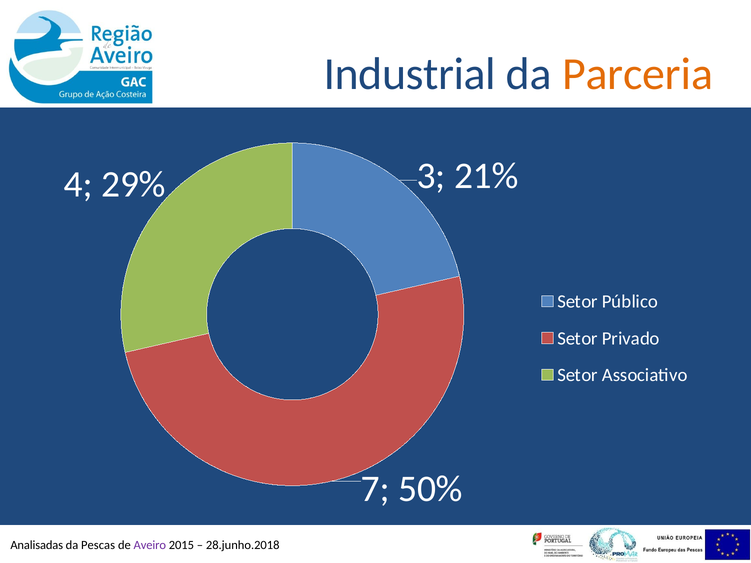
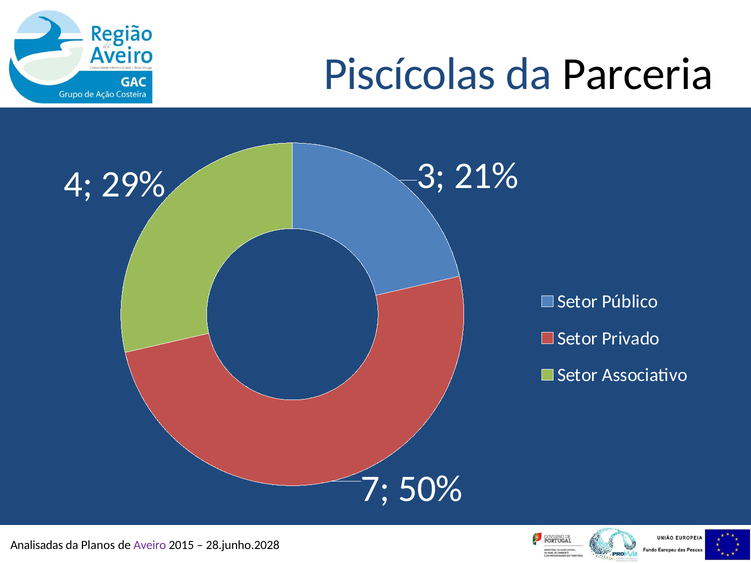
Industrial: Industrial -> Piscícolas (410, 74)
Parceria colour: orange -> black (638, 74)
Pescas: Pescas -> Planos (98, 545)
28.junho.2018: 28.junho.2018 -> 28.junho.2028 (243, 545)
